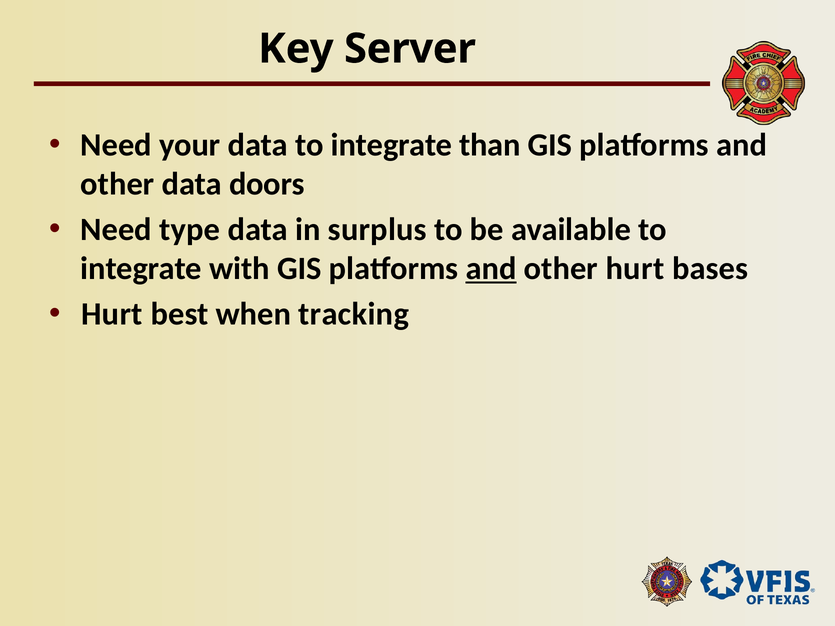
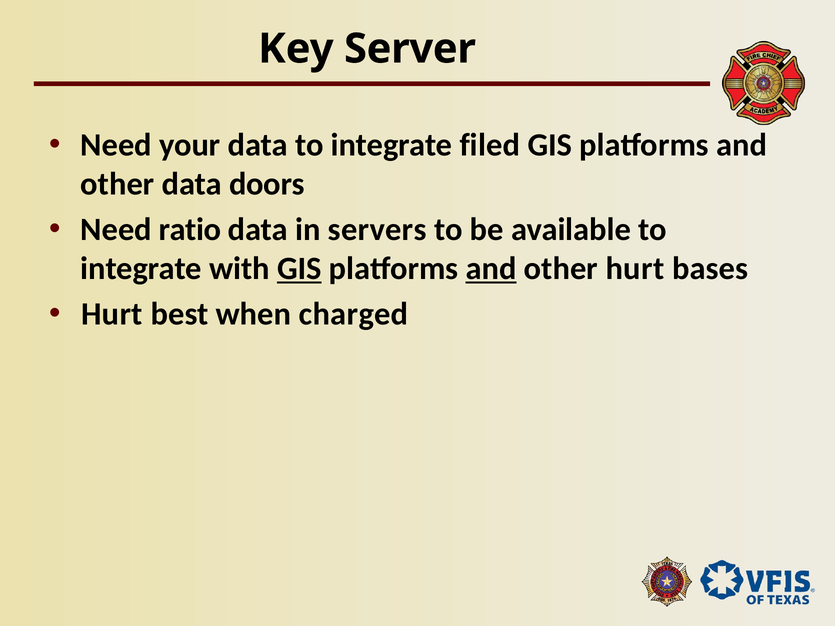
than: than -> filed (490, 145)
type: type -> ratio (190, 230)
surplus: surplus -> servers (377, 230)
GIS underline: none -> present (299, 269)
tracking: tracking -> charged (354, 314)
